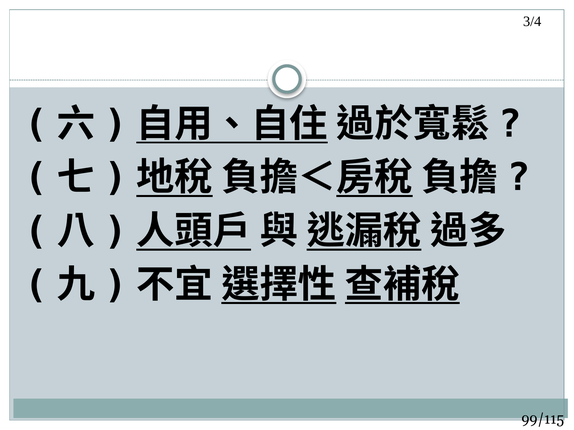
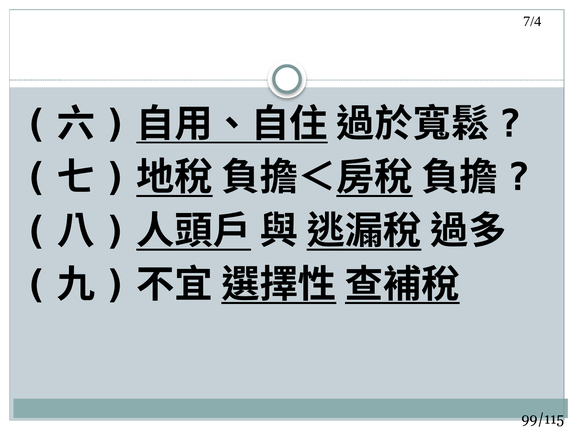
3/4: 3/4 -> 7/4 (532, 21)
